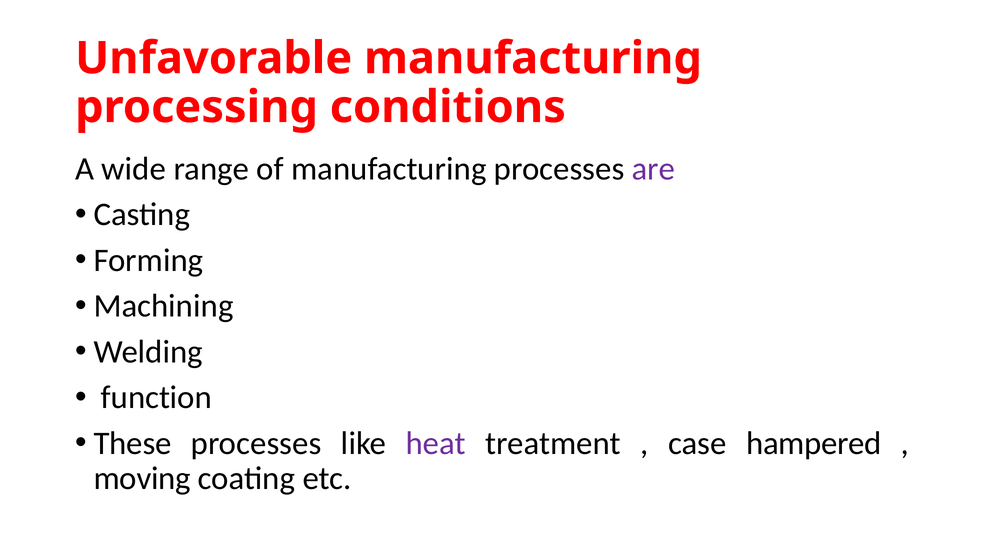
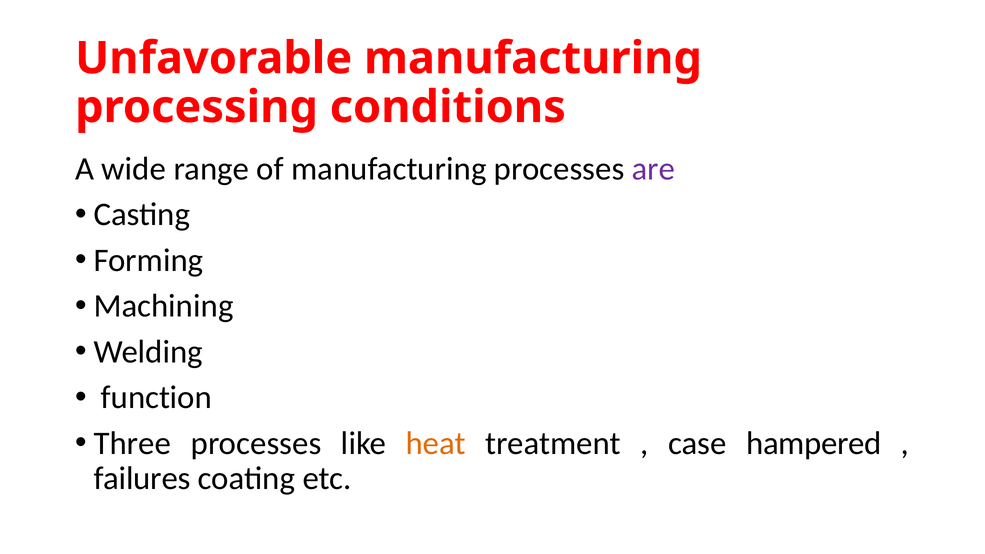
These: These -> Three (132, 443)
heat colour: purple -> orange (436, 443)
moving: moving -> failures (142, 479)
